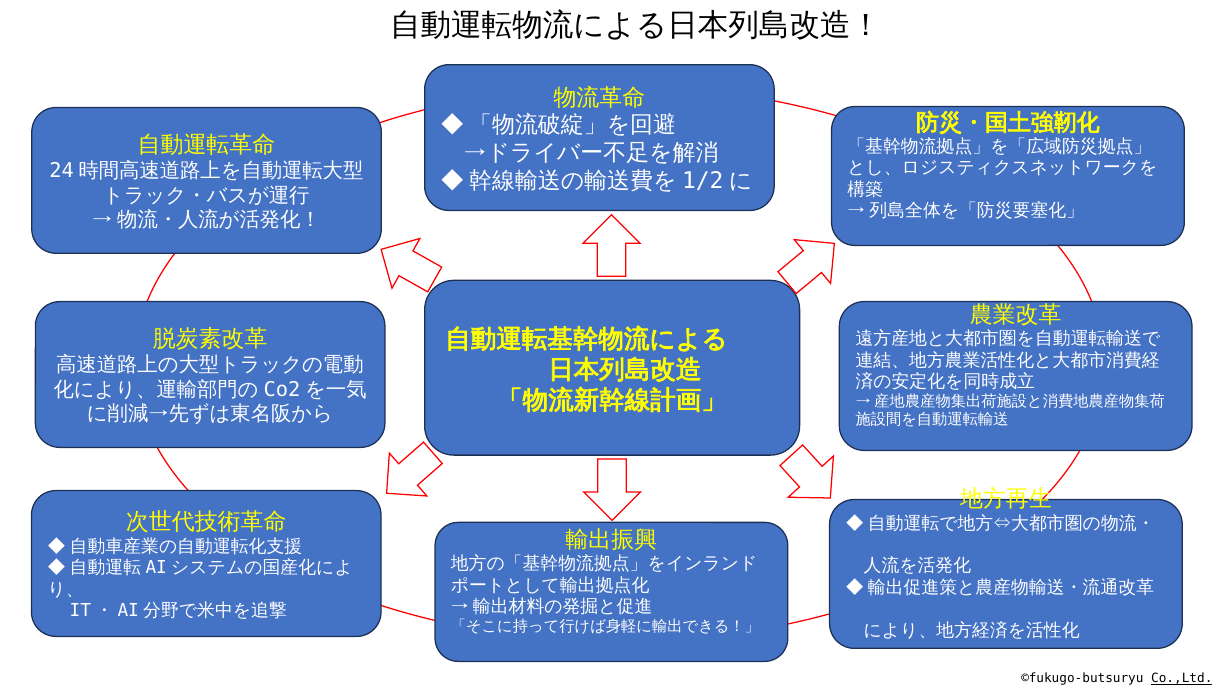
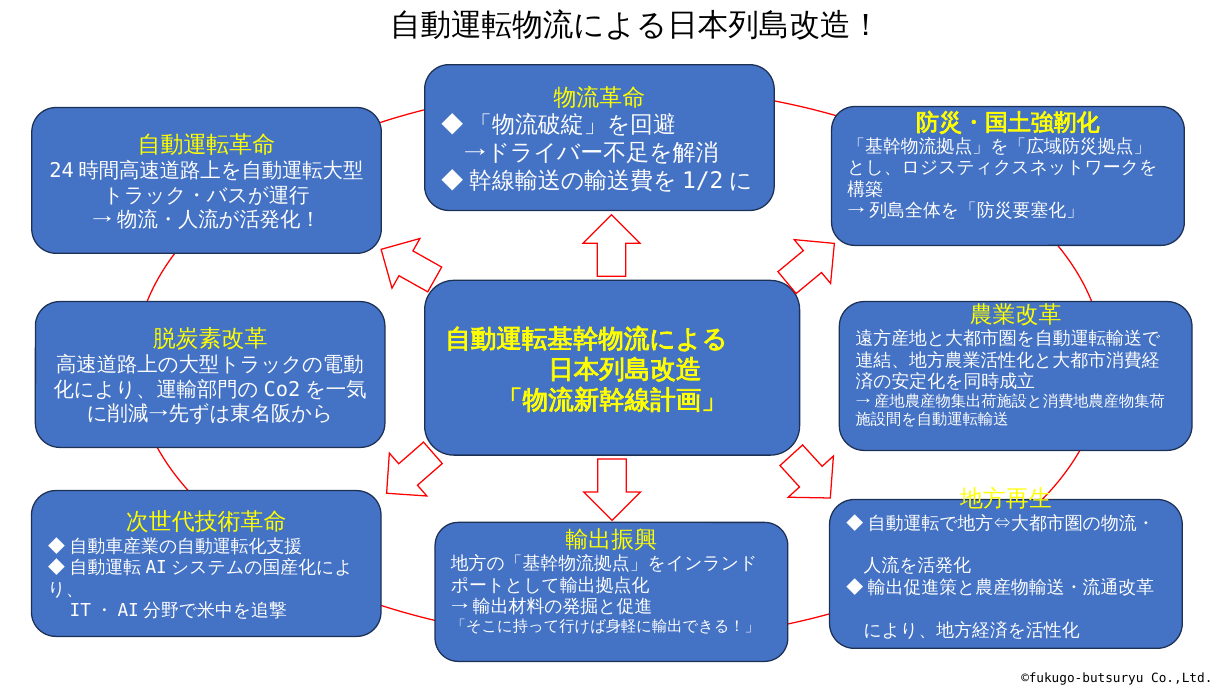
Co.,Ltd underline: present -> none (1182, 679)
